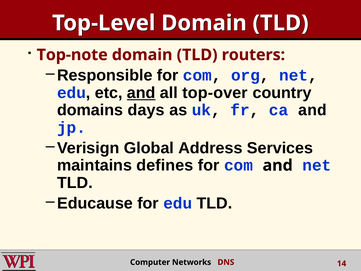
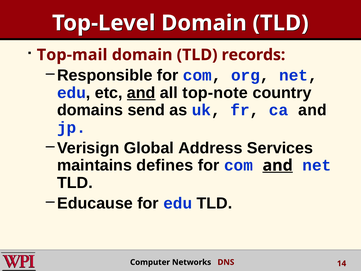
Top-note: Top-note -> Top-mail (72, 55)
routers: routers -> records (253, 55)
top-over: top-over -> top-note (215, 93)
days: days -> send (146, 110)
and underline: none -> present (278, 165)
